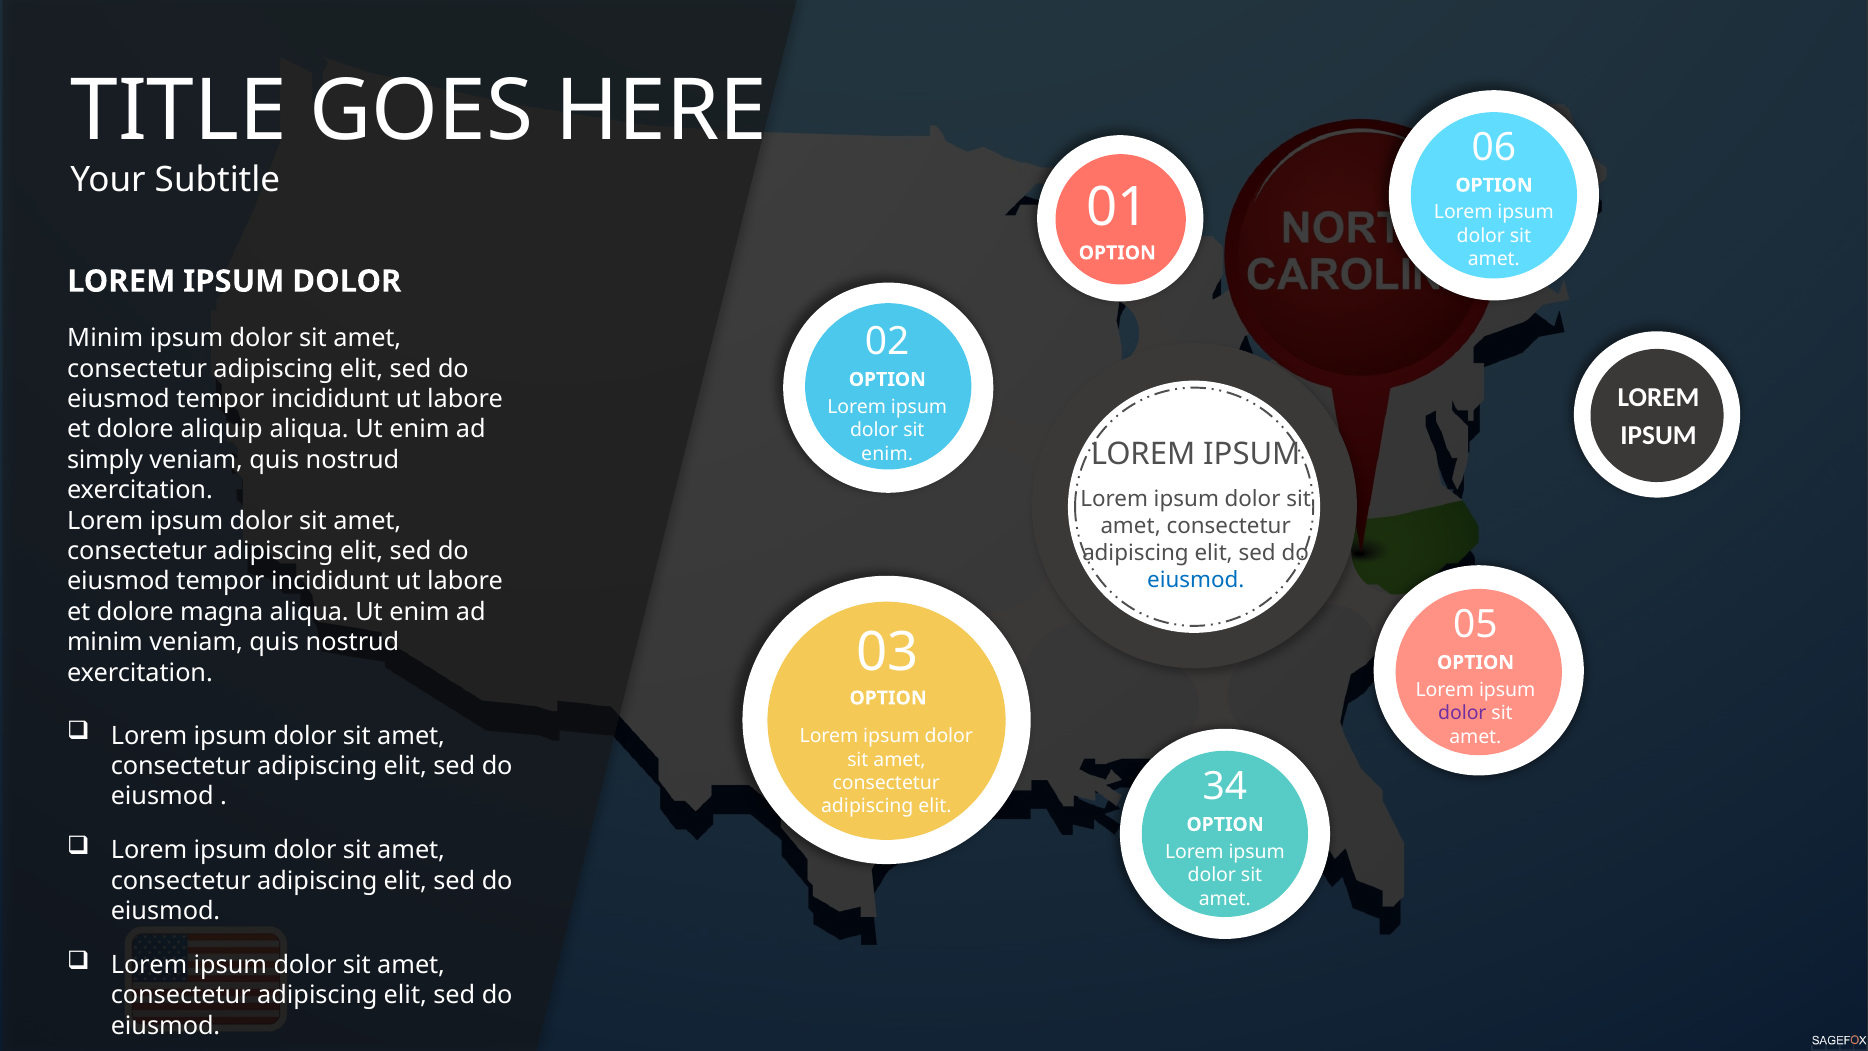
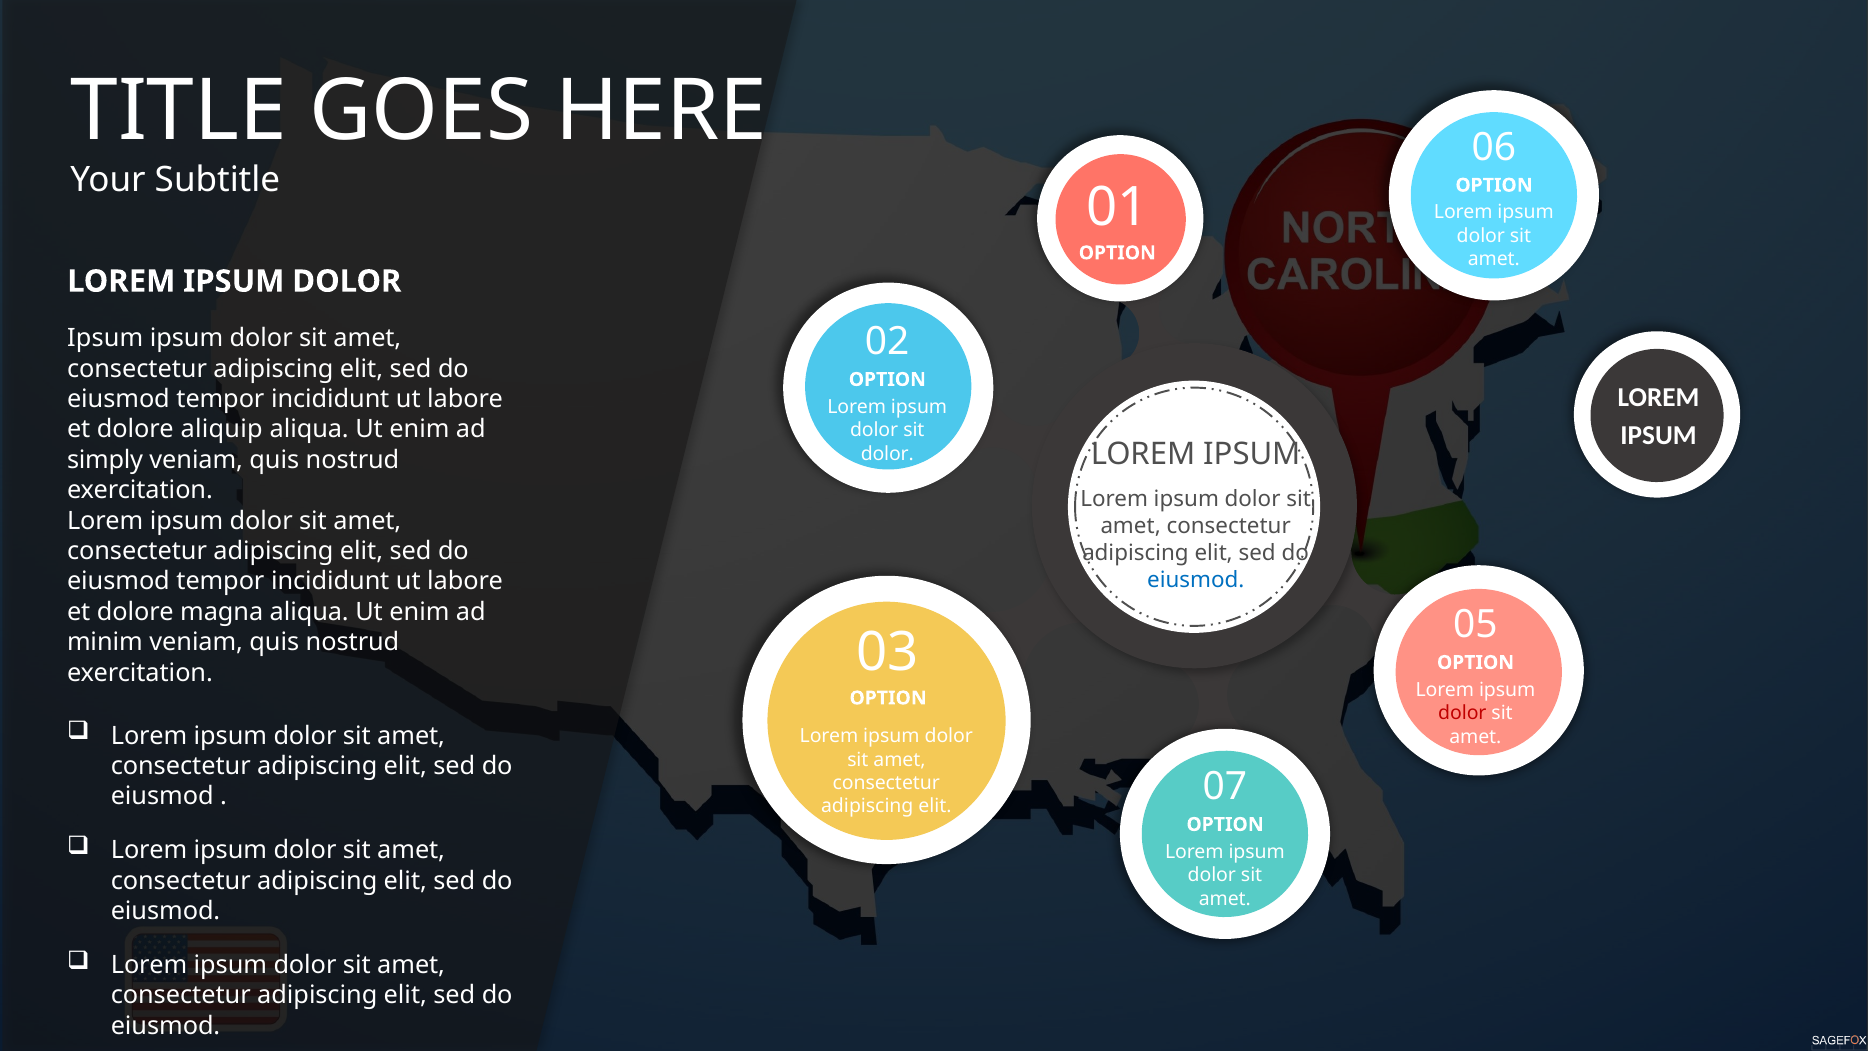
Minim: Minim -> Ipsum (105, 338)
enim: enim -> dolor (887, 453)
dolor colour: purple -> red (1462, 713)
34: 34 -> 07 (1225, 787)
